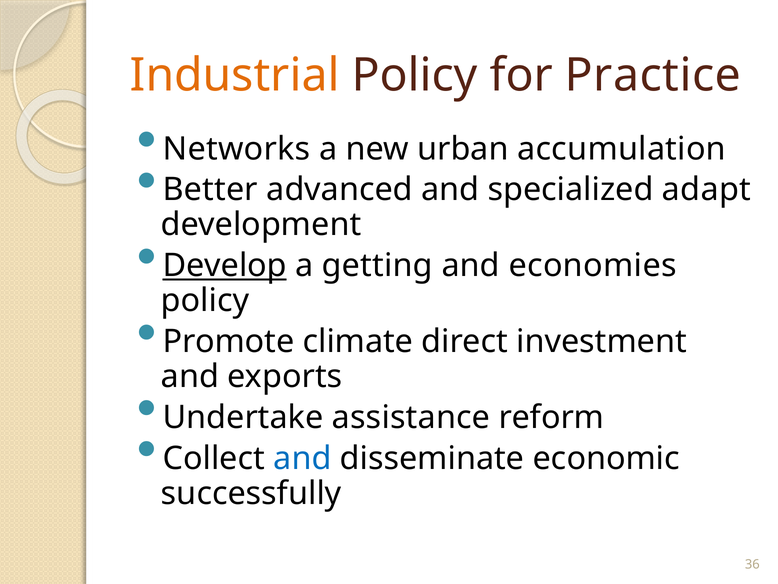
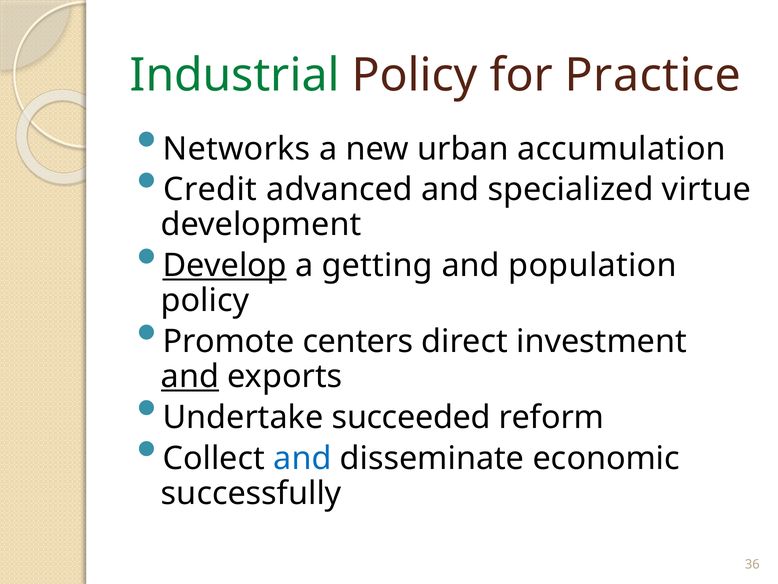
Industrial colour: orange -> green (235, 75)
Better: Better -> Credit (210, 190)
adapt: adapt -> virtue (707, 190)
economies: economies -> population (593, 265)
climate: climate -> centers (358, 341)
and underline: none -> present (190, 376)
assistance: assistance -> succeeded (411, 417)
